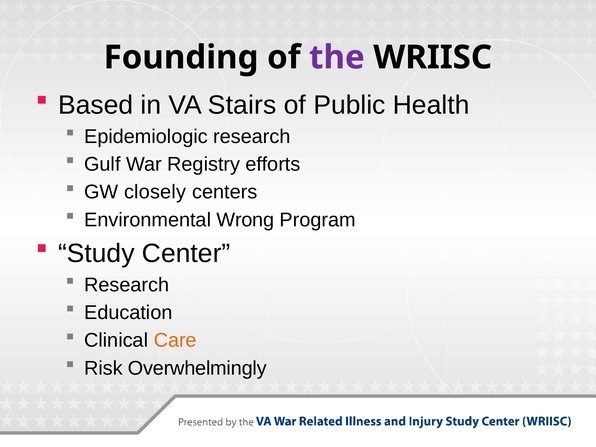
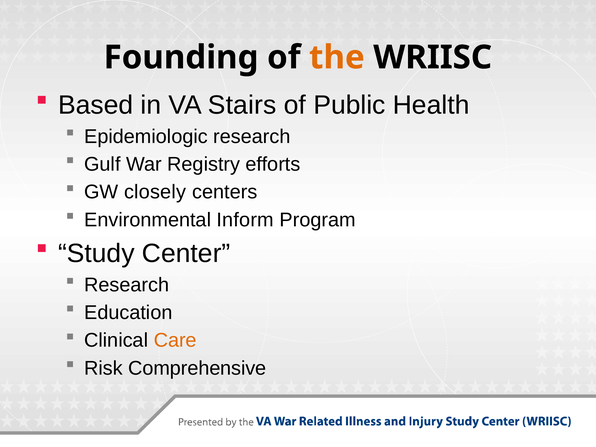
the colour: purple -> orange (337, 57)
Wrong: Wrong -> Inform (245, 220)
Overwhelmingly: Overwhelmingly -> Comprehensive (197, 368)
